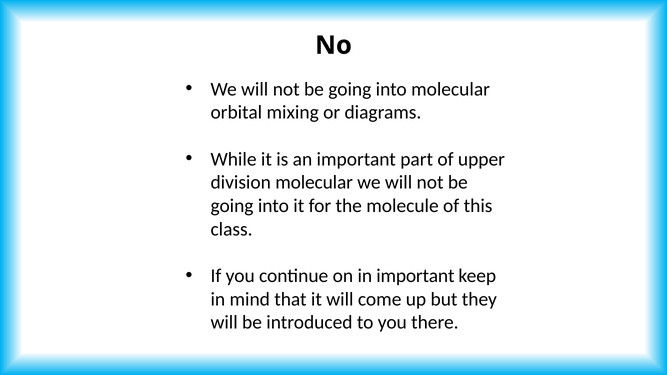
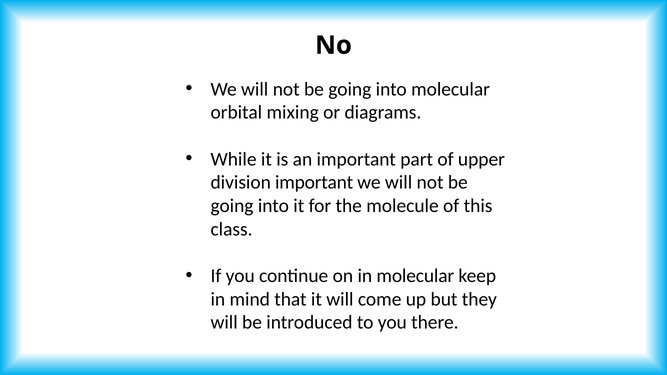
division molecular: molecular -> important (314, 183)
in important: important -> molecular (415, 276)
